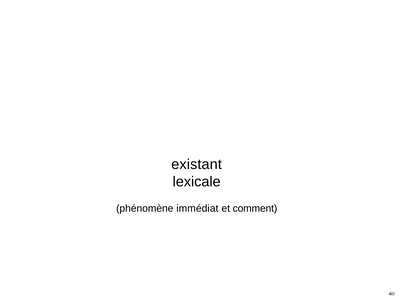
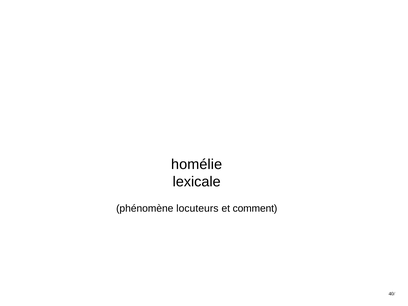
existant: existant -> homélie (197, 164)
immédiat: immédiat -> locuteurs (197, 208)
